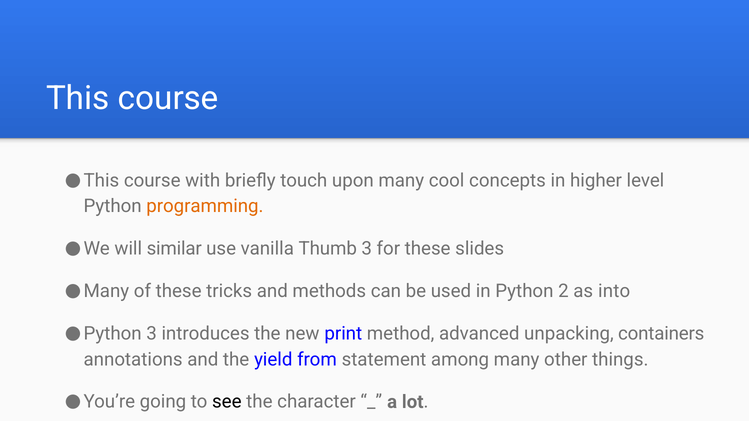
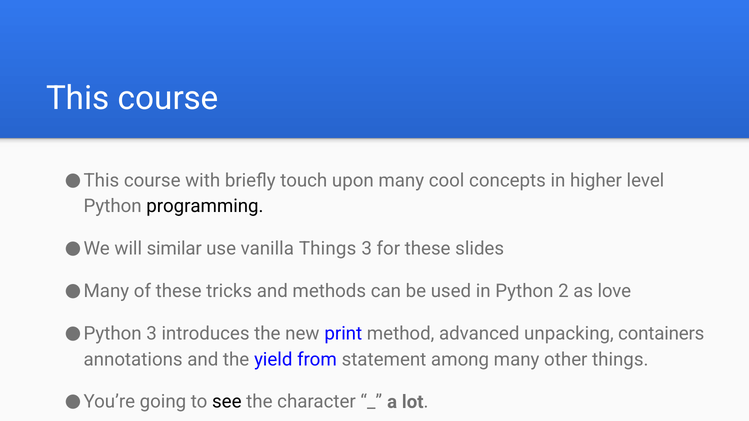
programming colour: orange -> black (205, 206)
vanilla Thumb: Thumb -> Things (328, 249)
into: into -> love (614, 291)
